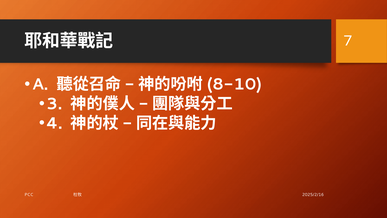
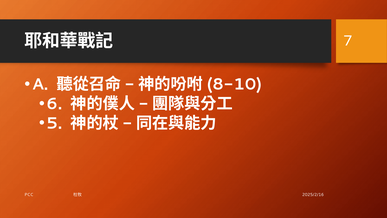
3: 3 -> 6 (54, 104)
4: 4 -> 5 (54, 123)
